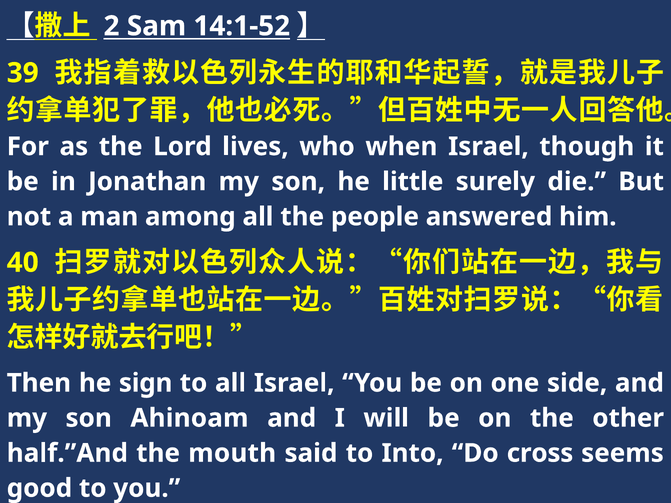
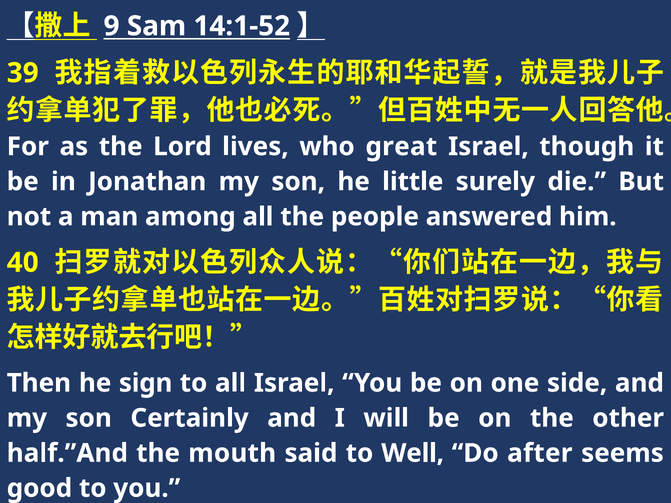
2: 2 -> 9 (112, 26)
when: when -> great (401, 147)
Ahinoam: Ahinoam -> Certainly (190, 418)
Into: Into -> Well (413, 453)
cross: cross -> after (540, 453)
